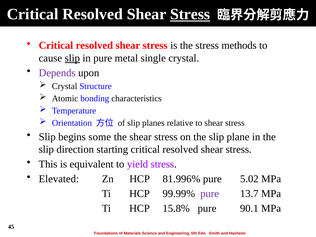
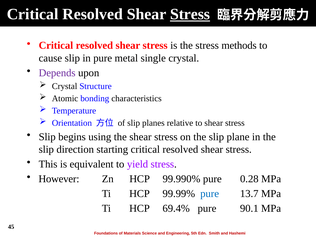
slip underline: present -> none (72, 58)
some: some -> using (100, 137)
Elevated: Elevated -> However (59, 179)
81.996%: 81.996% -> 99.990% (181, 179)
5.02: 5.02 -> 0.28 (249, 179)
pure colour: purple -> blue (210, 194)
15.8%: 15.8% -> 69.4% (176, 208)
